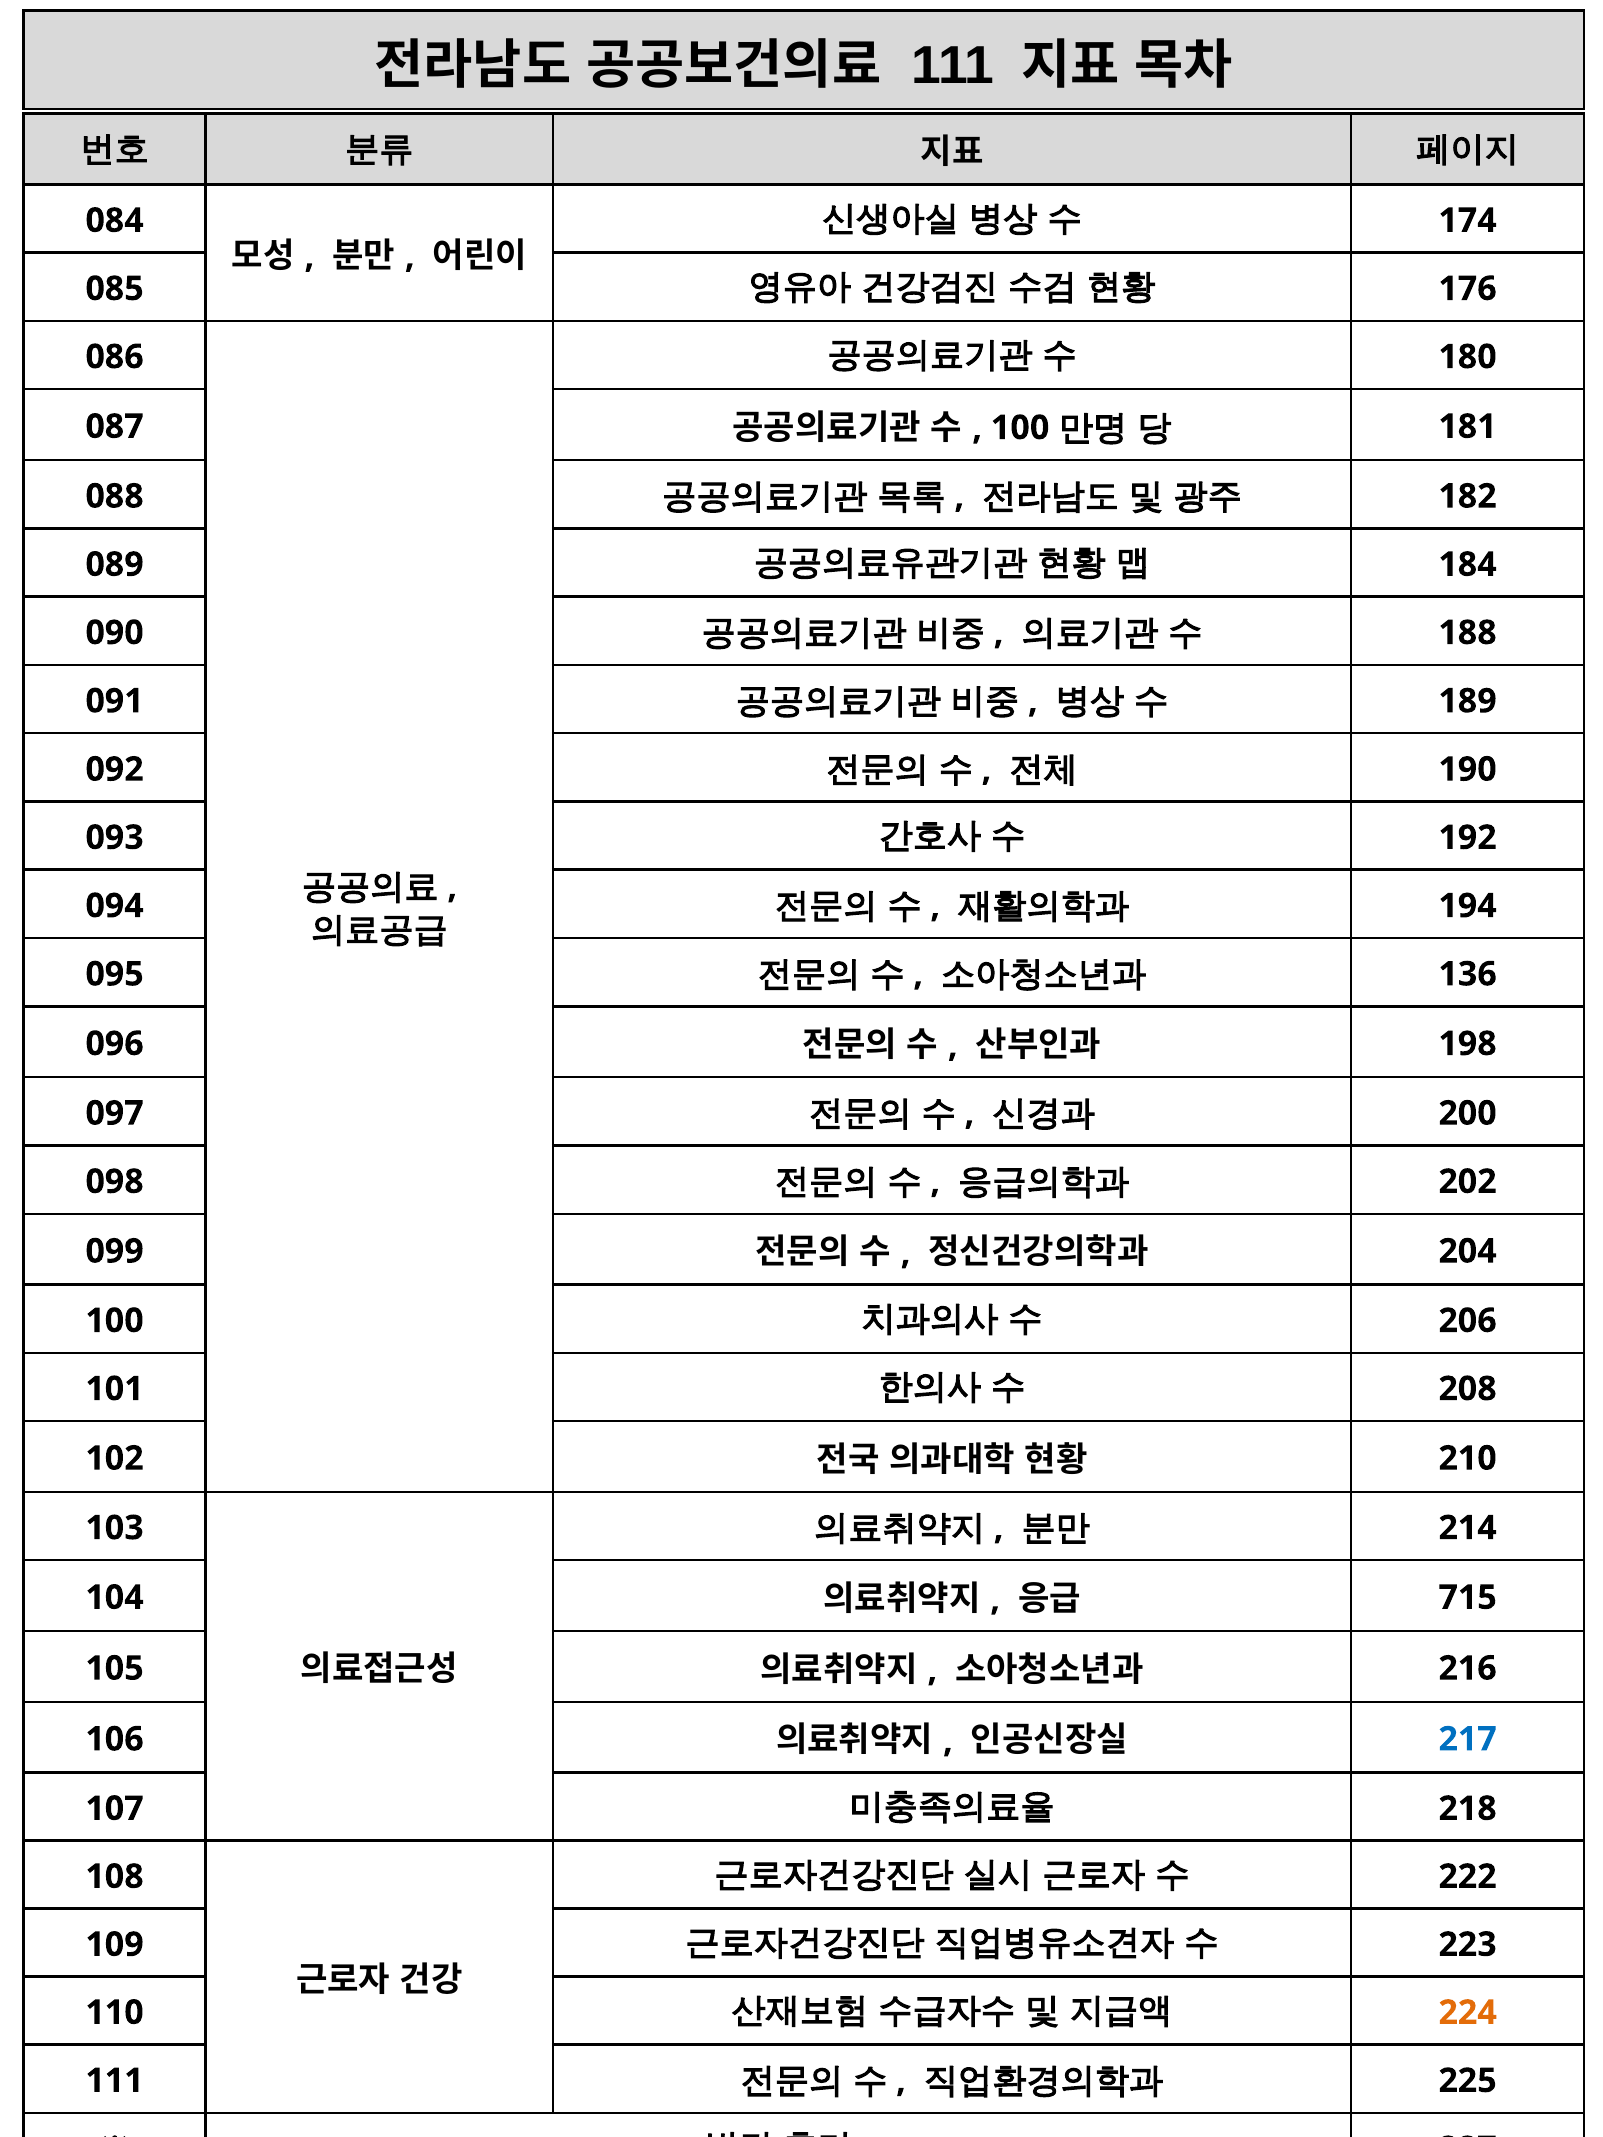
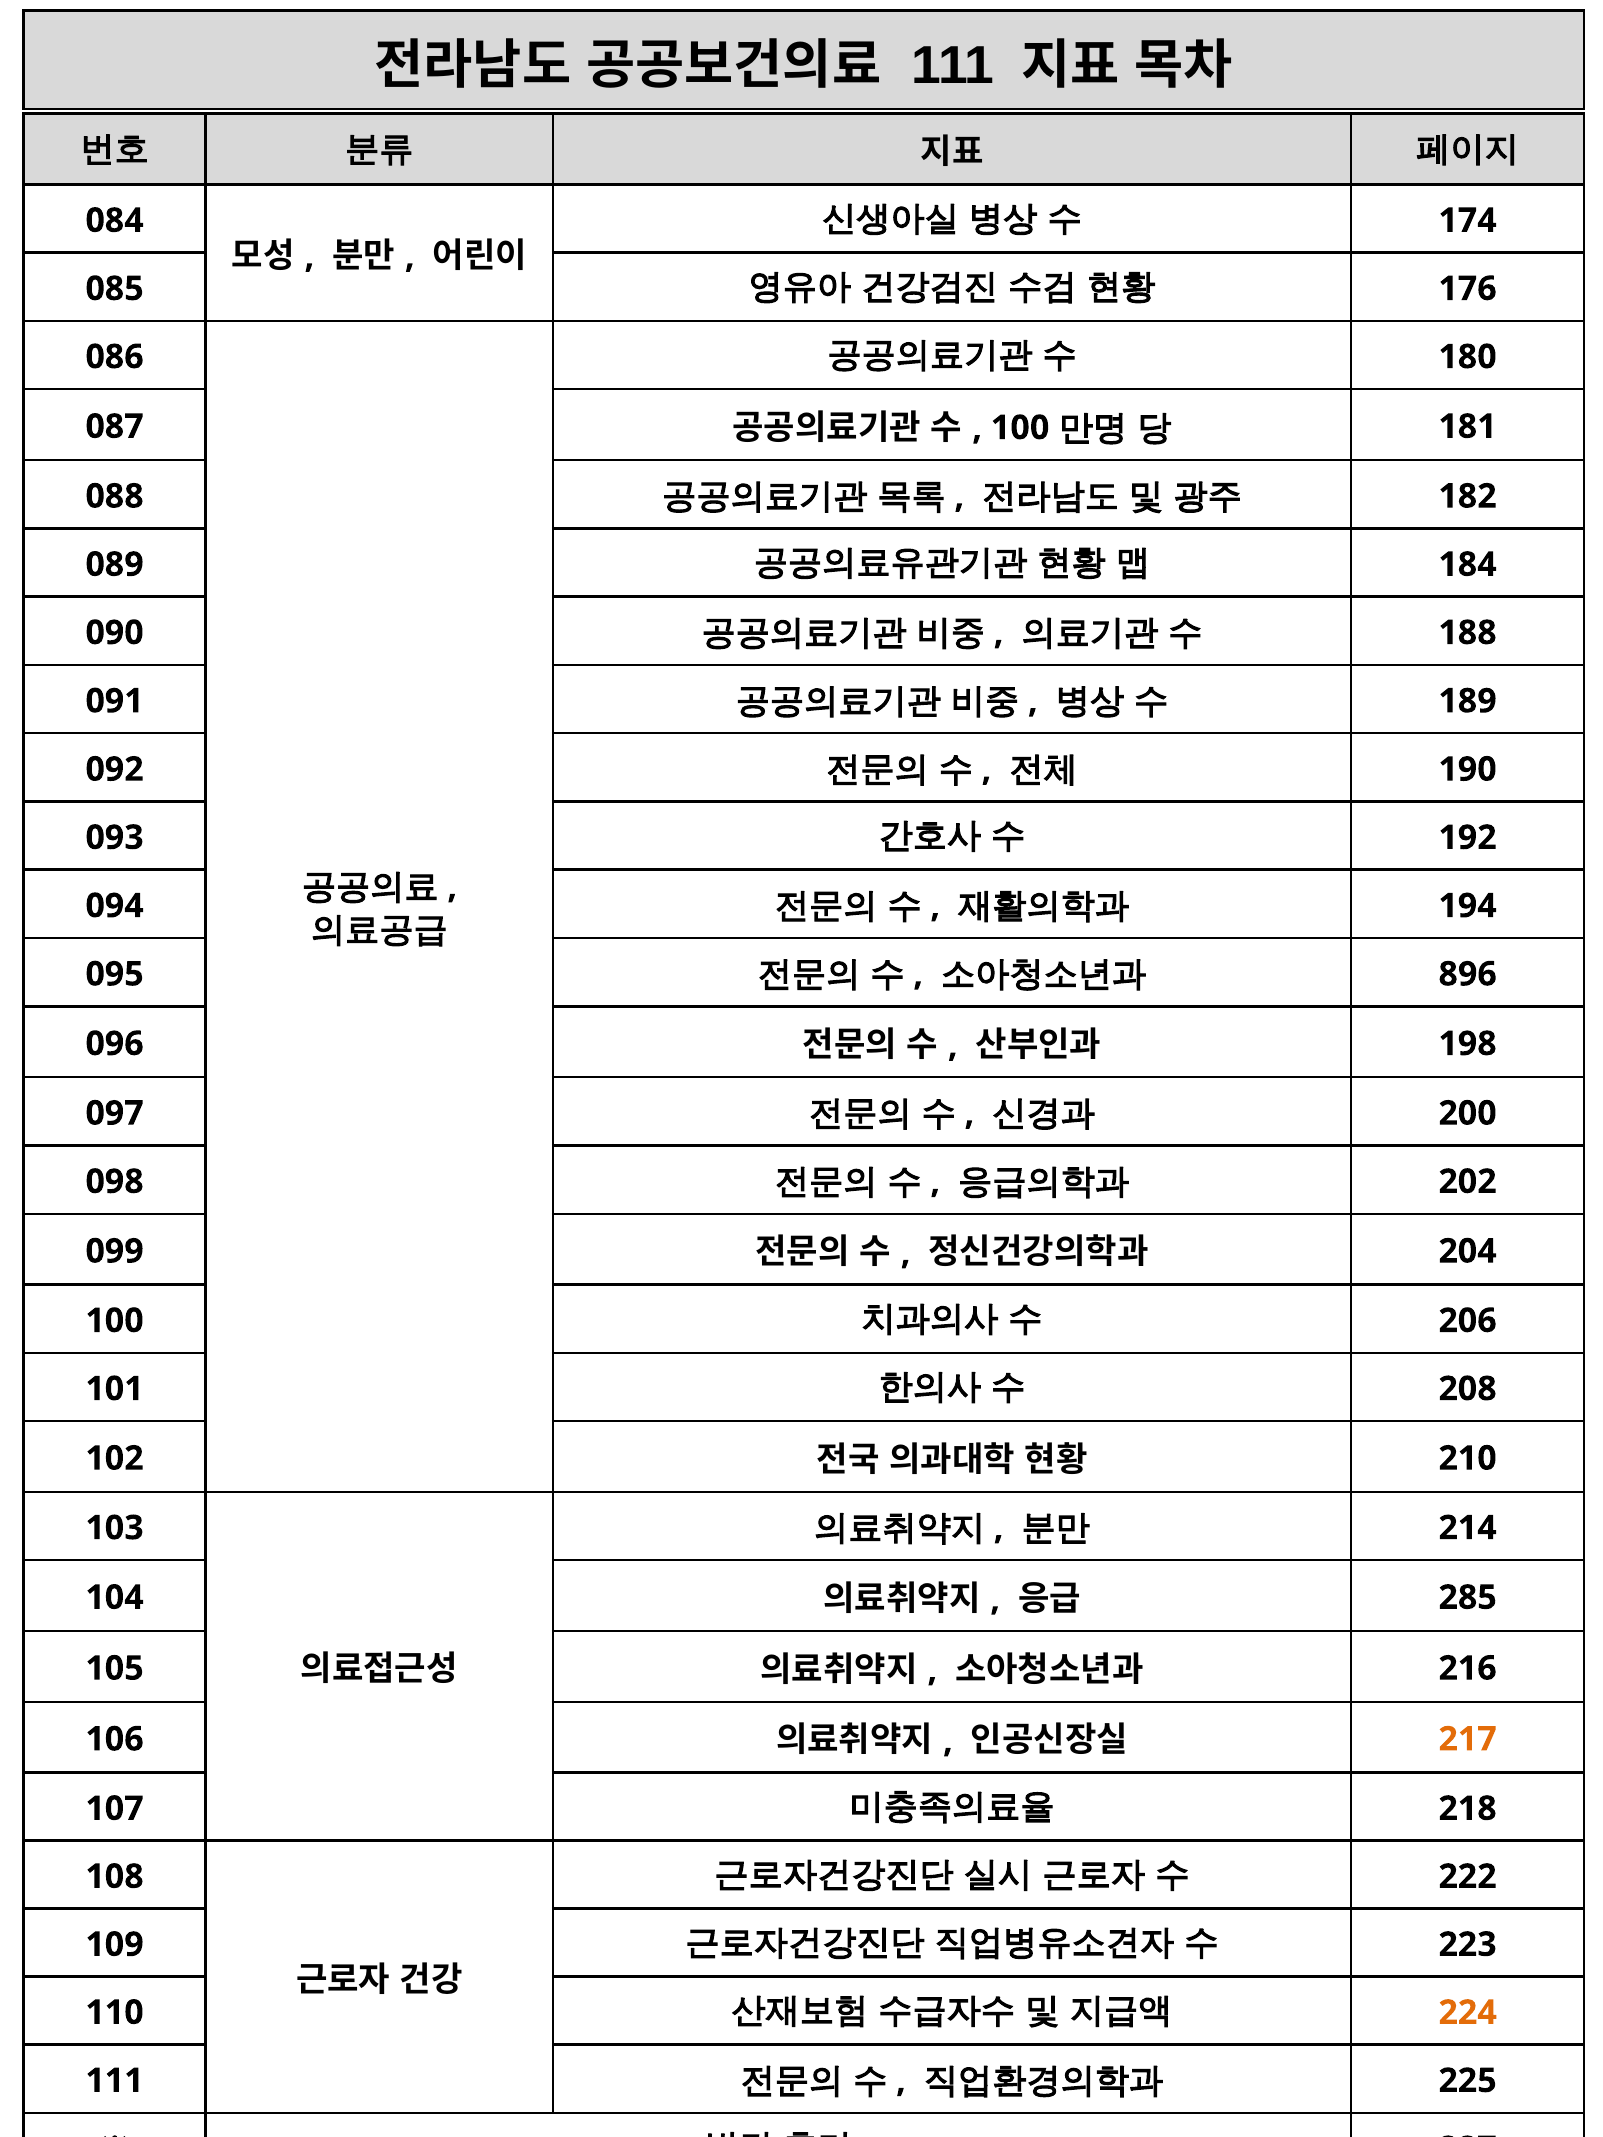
136: 136 -> 896 (1468, 974)
715: 715 -> 285 (1468, 1598)
217 colour: blue -> orange (1468, 1739)
